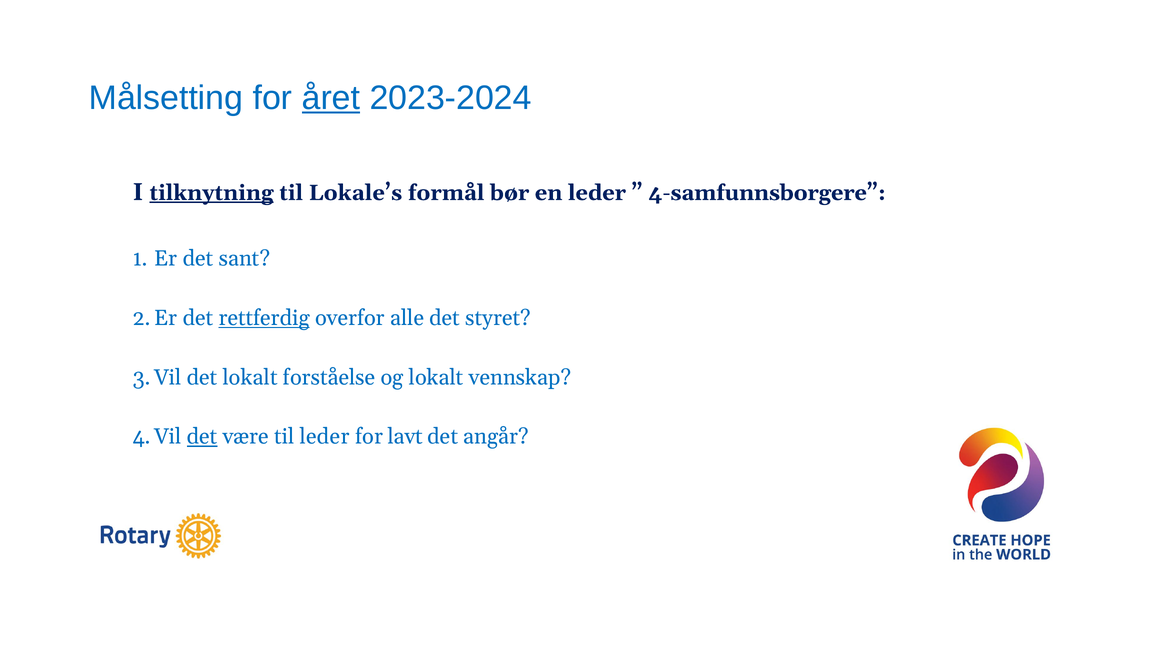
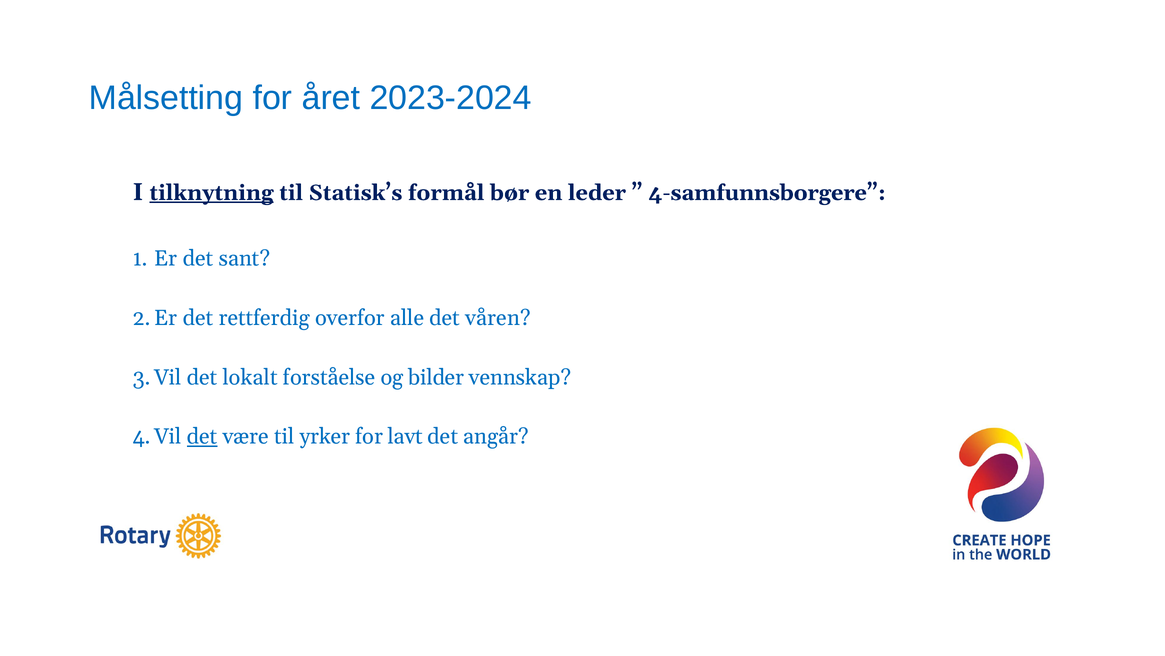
året underline: present -> none (331, 98)
Lokale’s: Lokale’s -> Statisk’s (356, 193)
rettferdig underline: present -> none (264, 318)
styret: styret -> våren (498, 318)
og lokalt: lokalt -> bilder (436, 377)
til leder: leder -> yrker (325, 436)
